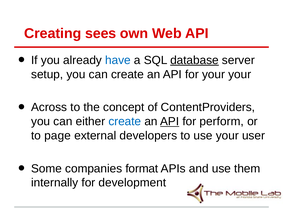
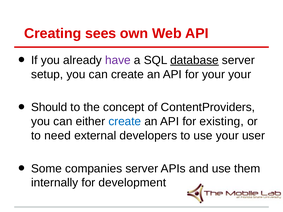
have colour: blue -> purple (118, 60)
Across: Across -> Should (49, 107)
API underline: present -> none (170, 122)
perform: perform -> existing (222, 122)
page: page -> need (58, 136)
companies format: format -> server (142, 169)
